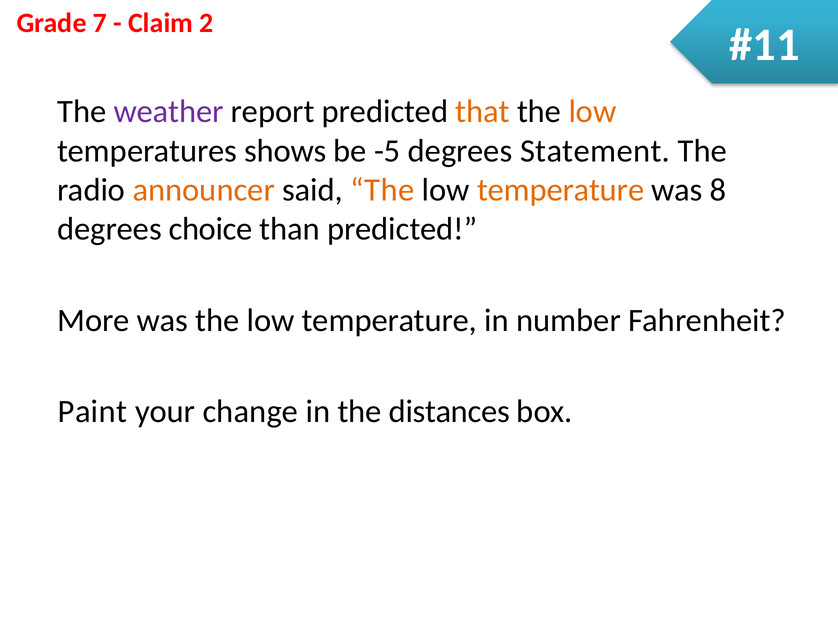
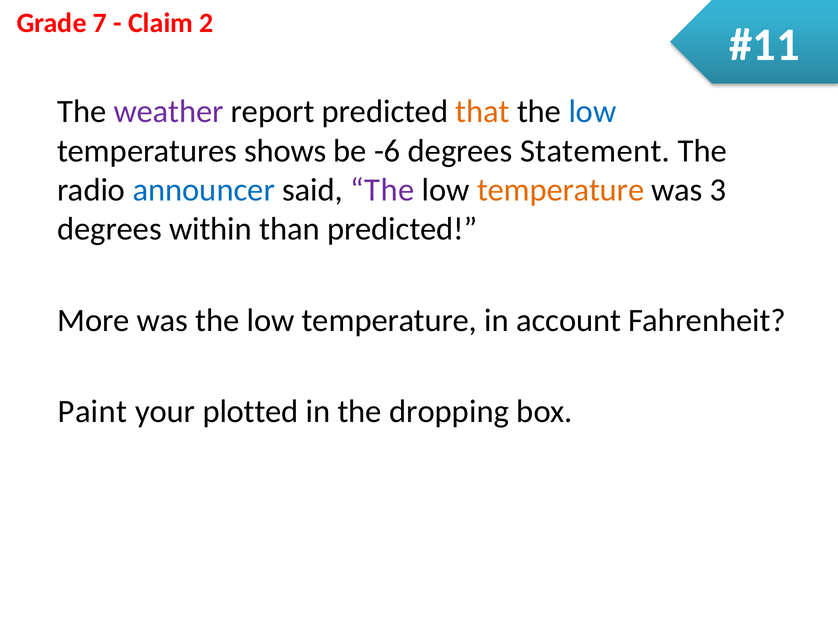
low colour: orange -> blue (592, 112)
-5: -5 -> -6 (387, 151)
announcer colour: orange -> blue (204, 190)
The colour: orange -> purple (382, 190)
8: 8 -> 3 (718, 190)
choice: choice -> within (211, 229)
number: number -> account (569, 321)
change: change -> plotted (251, 412)
distances: distances -> dropping (449, 412)
